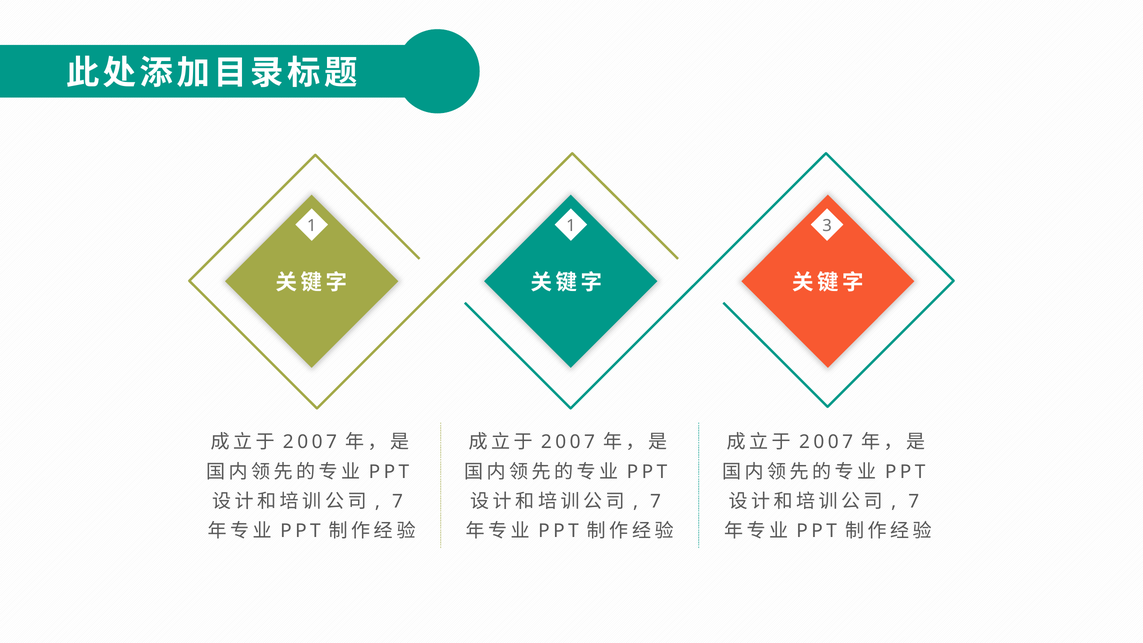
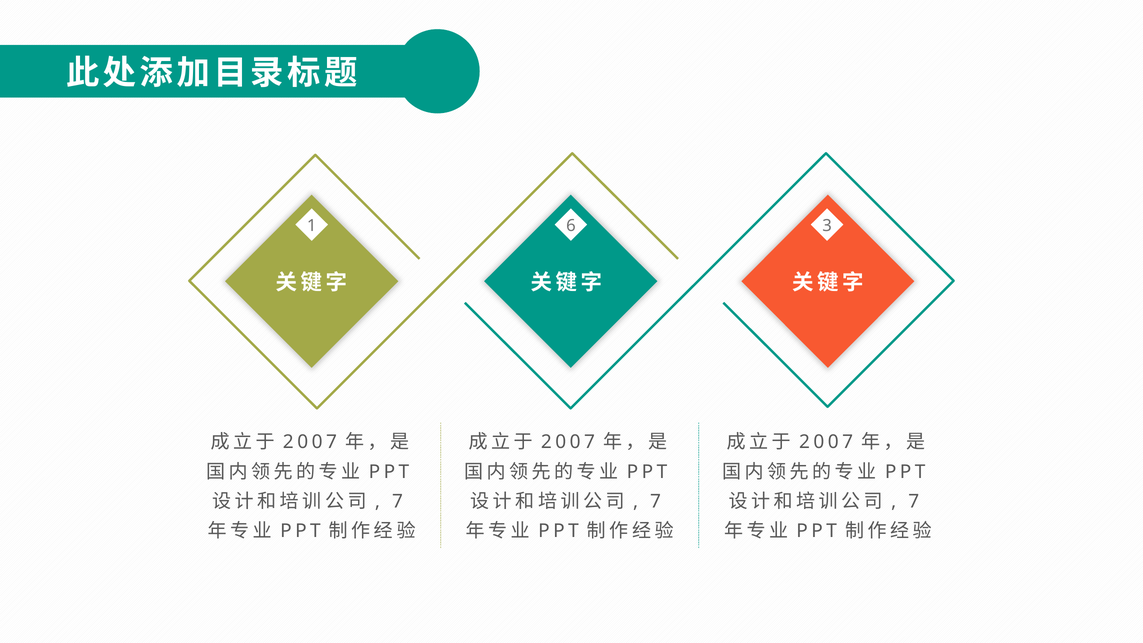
1 1: 1 -> 6 (571, 226)
